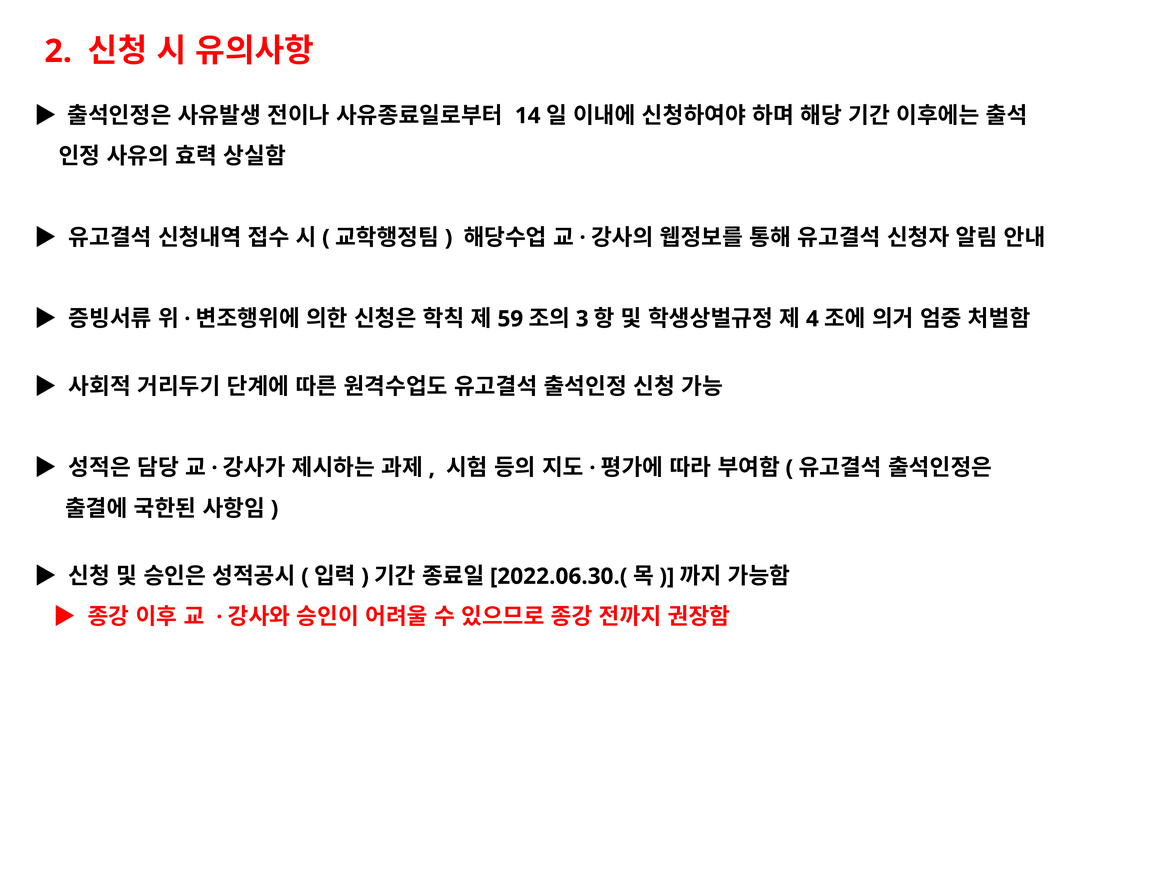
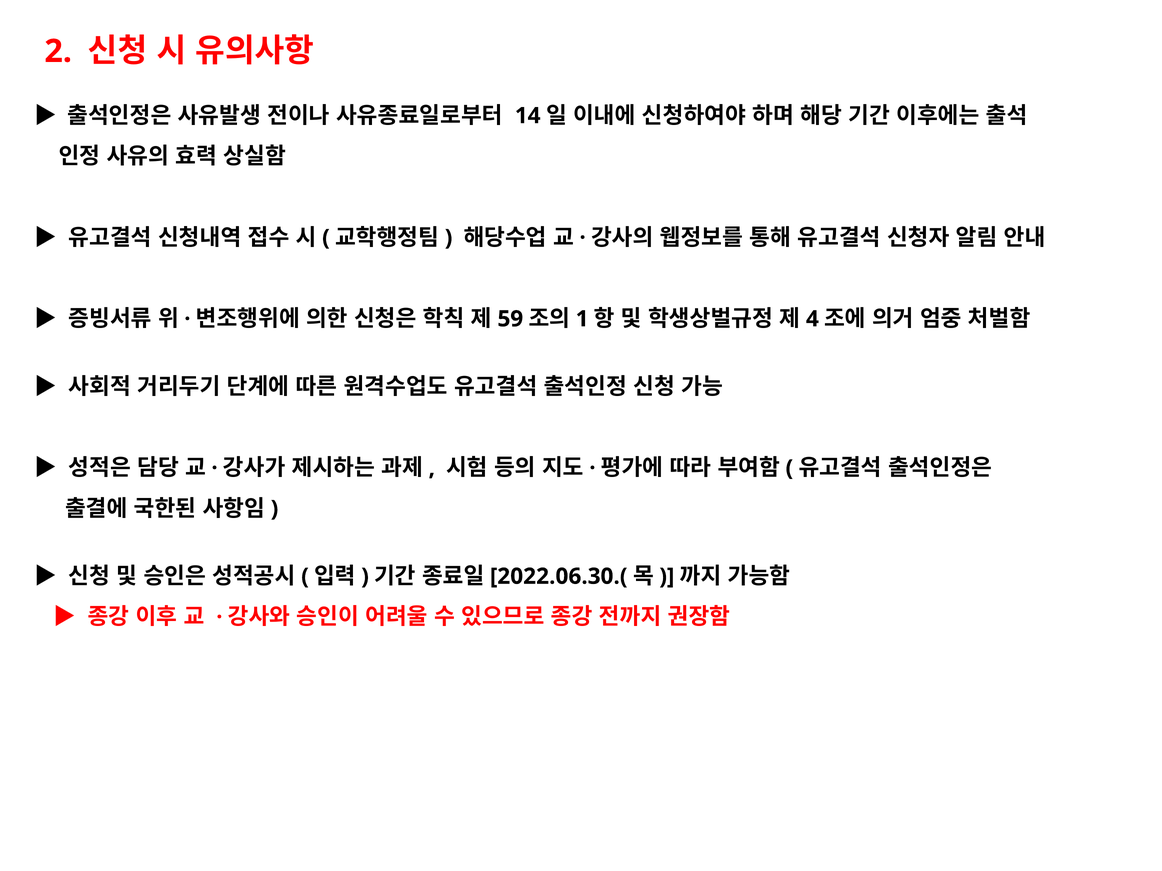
3: 3 -> 1 (582, 319)
